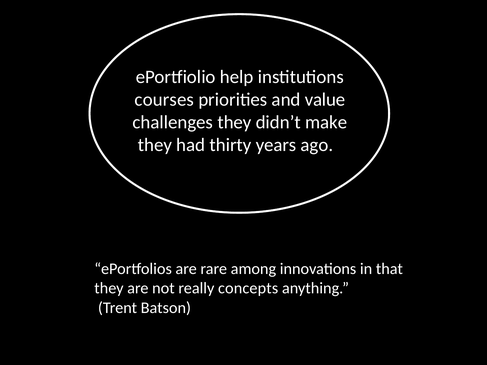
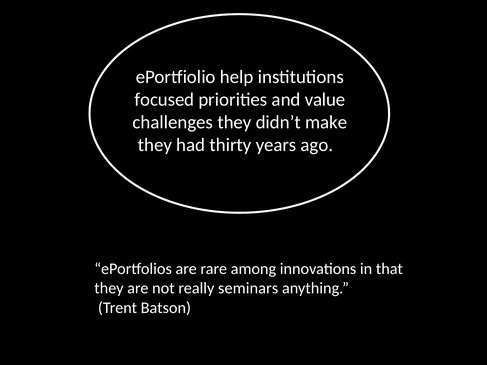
courses: courses -> focused (164, 100)
concepts: concepts -> seminars (248, 288)
